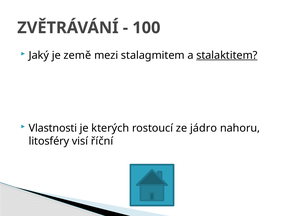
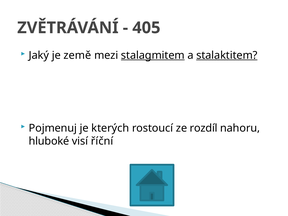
100: 100 -> 405 (146, 28)
stalagmitem underline: none -> present (153, 55)
Vlastnosti: Vlastnosti -> Pojmenuj (53, 128)
jádro: jádro -> rozdíl (204, 128)
litosféry: litosféry -> hluboké (49, 141)
